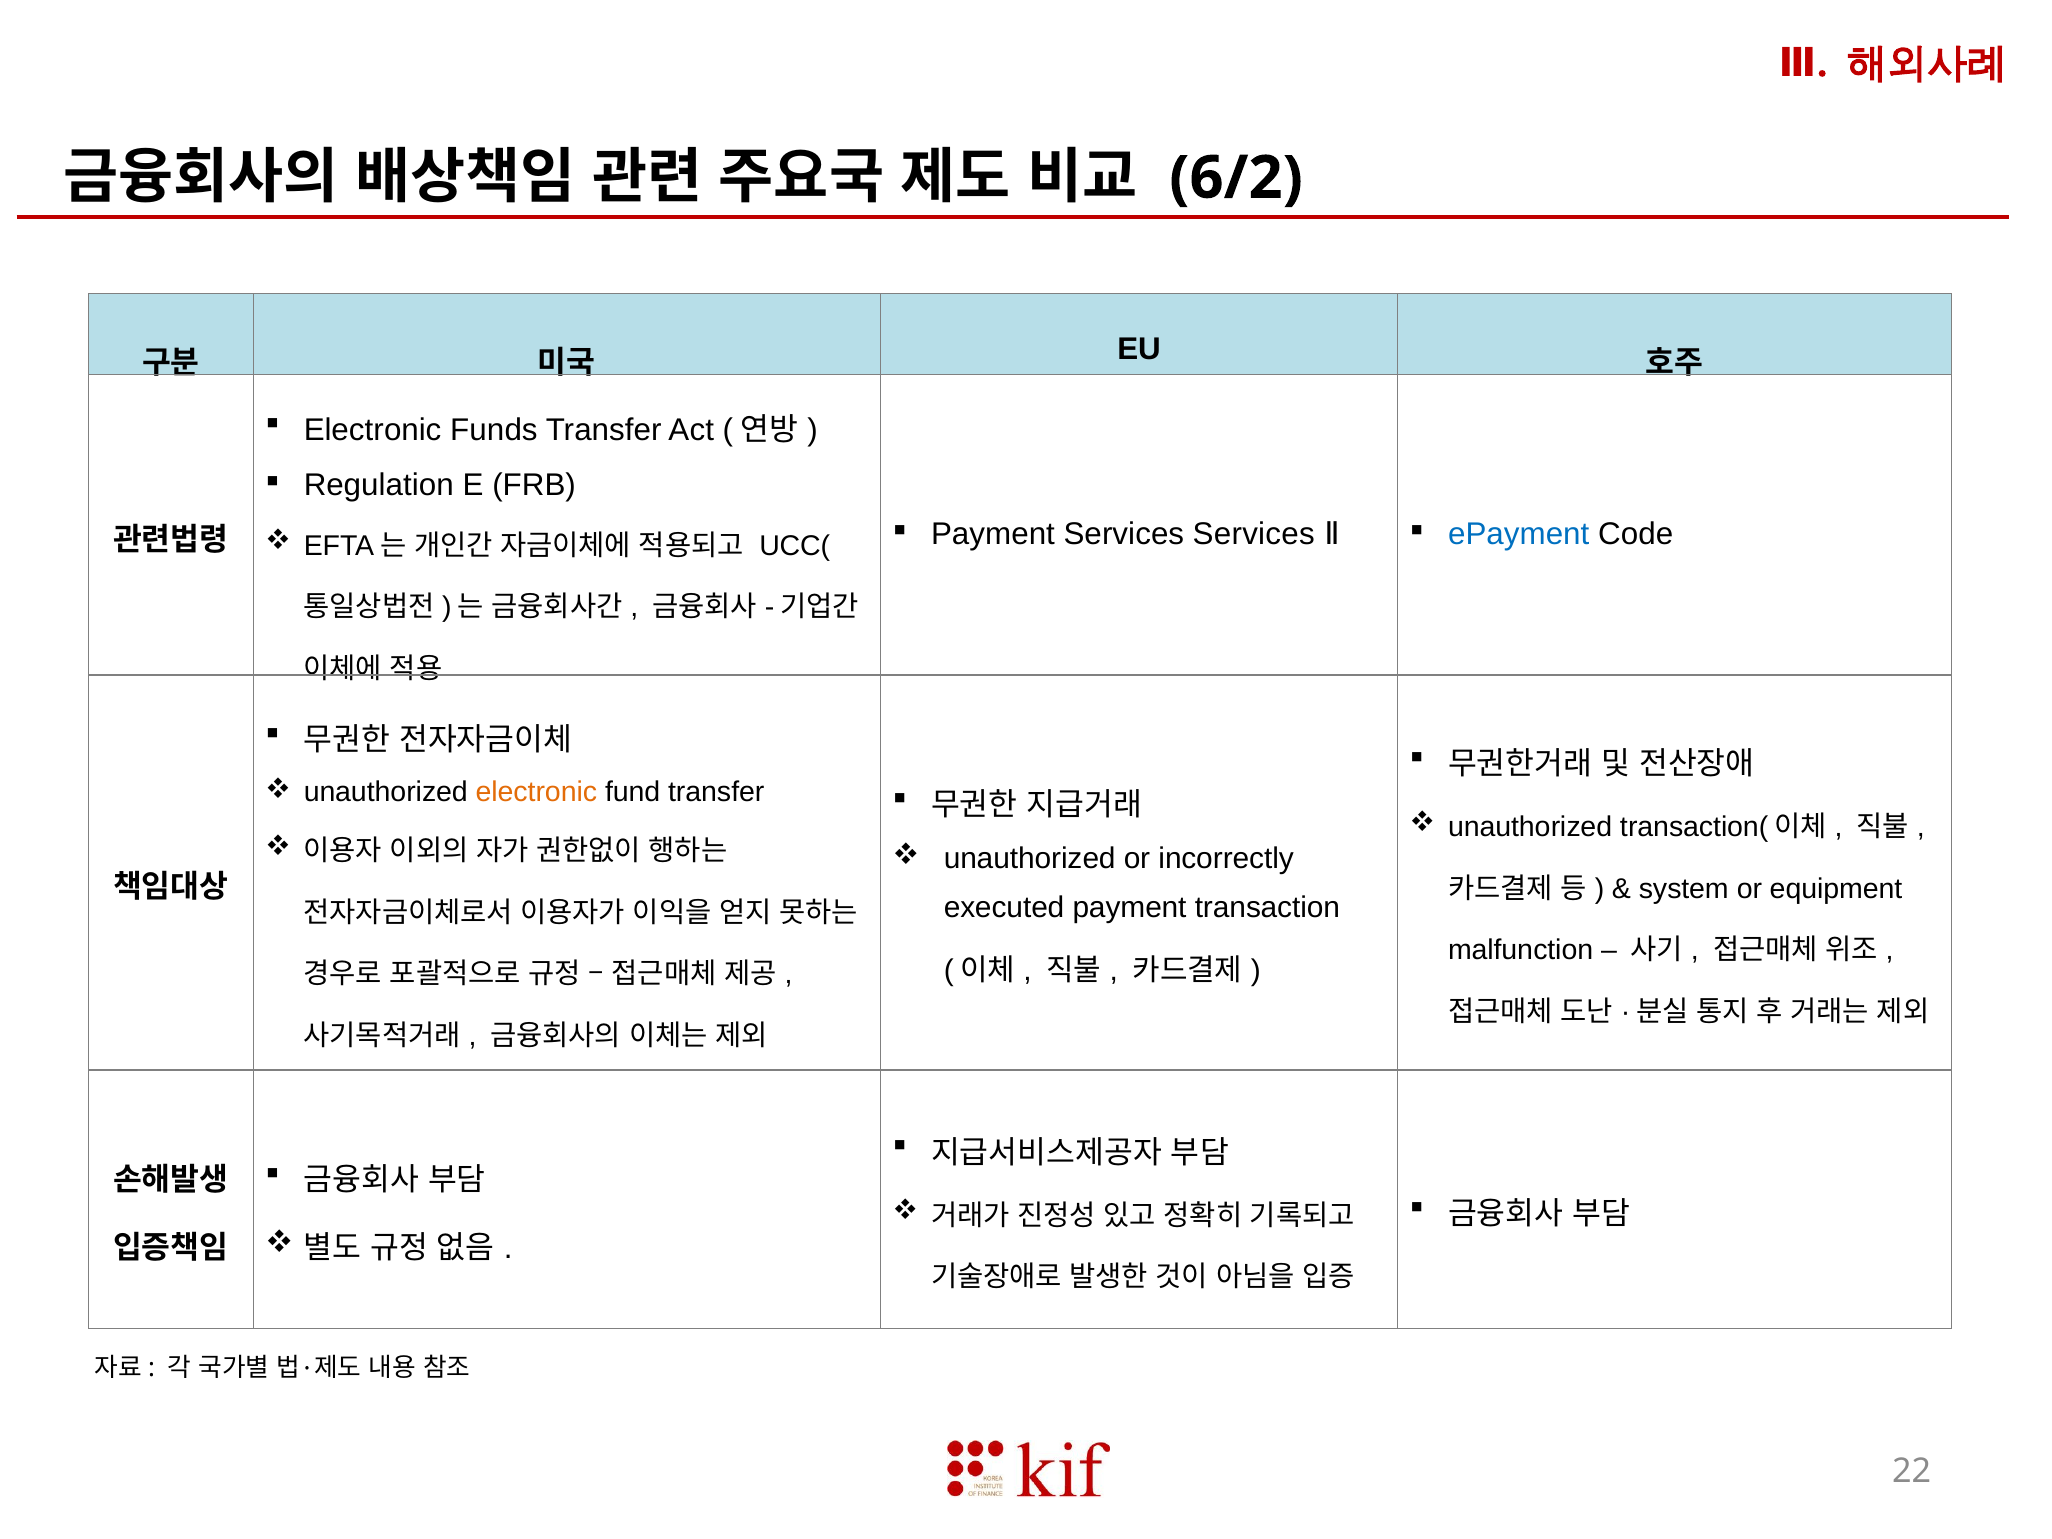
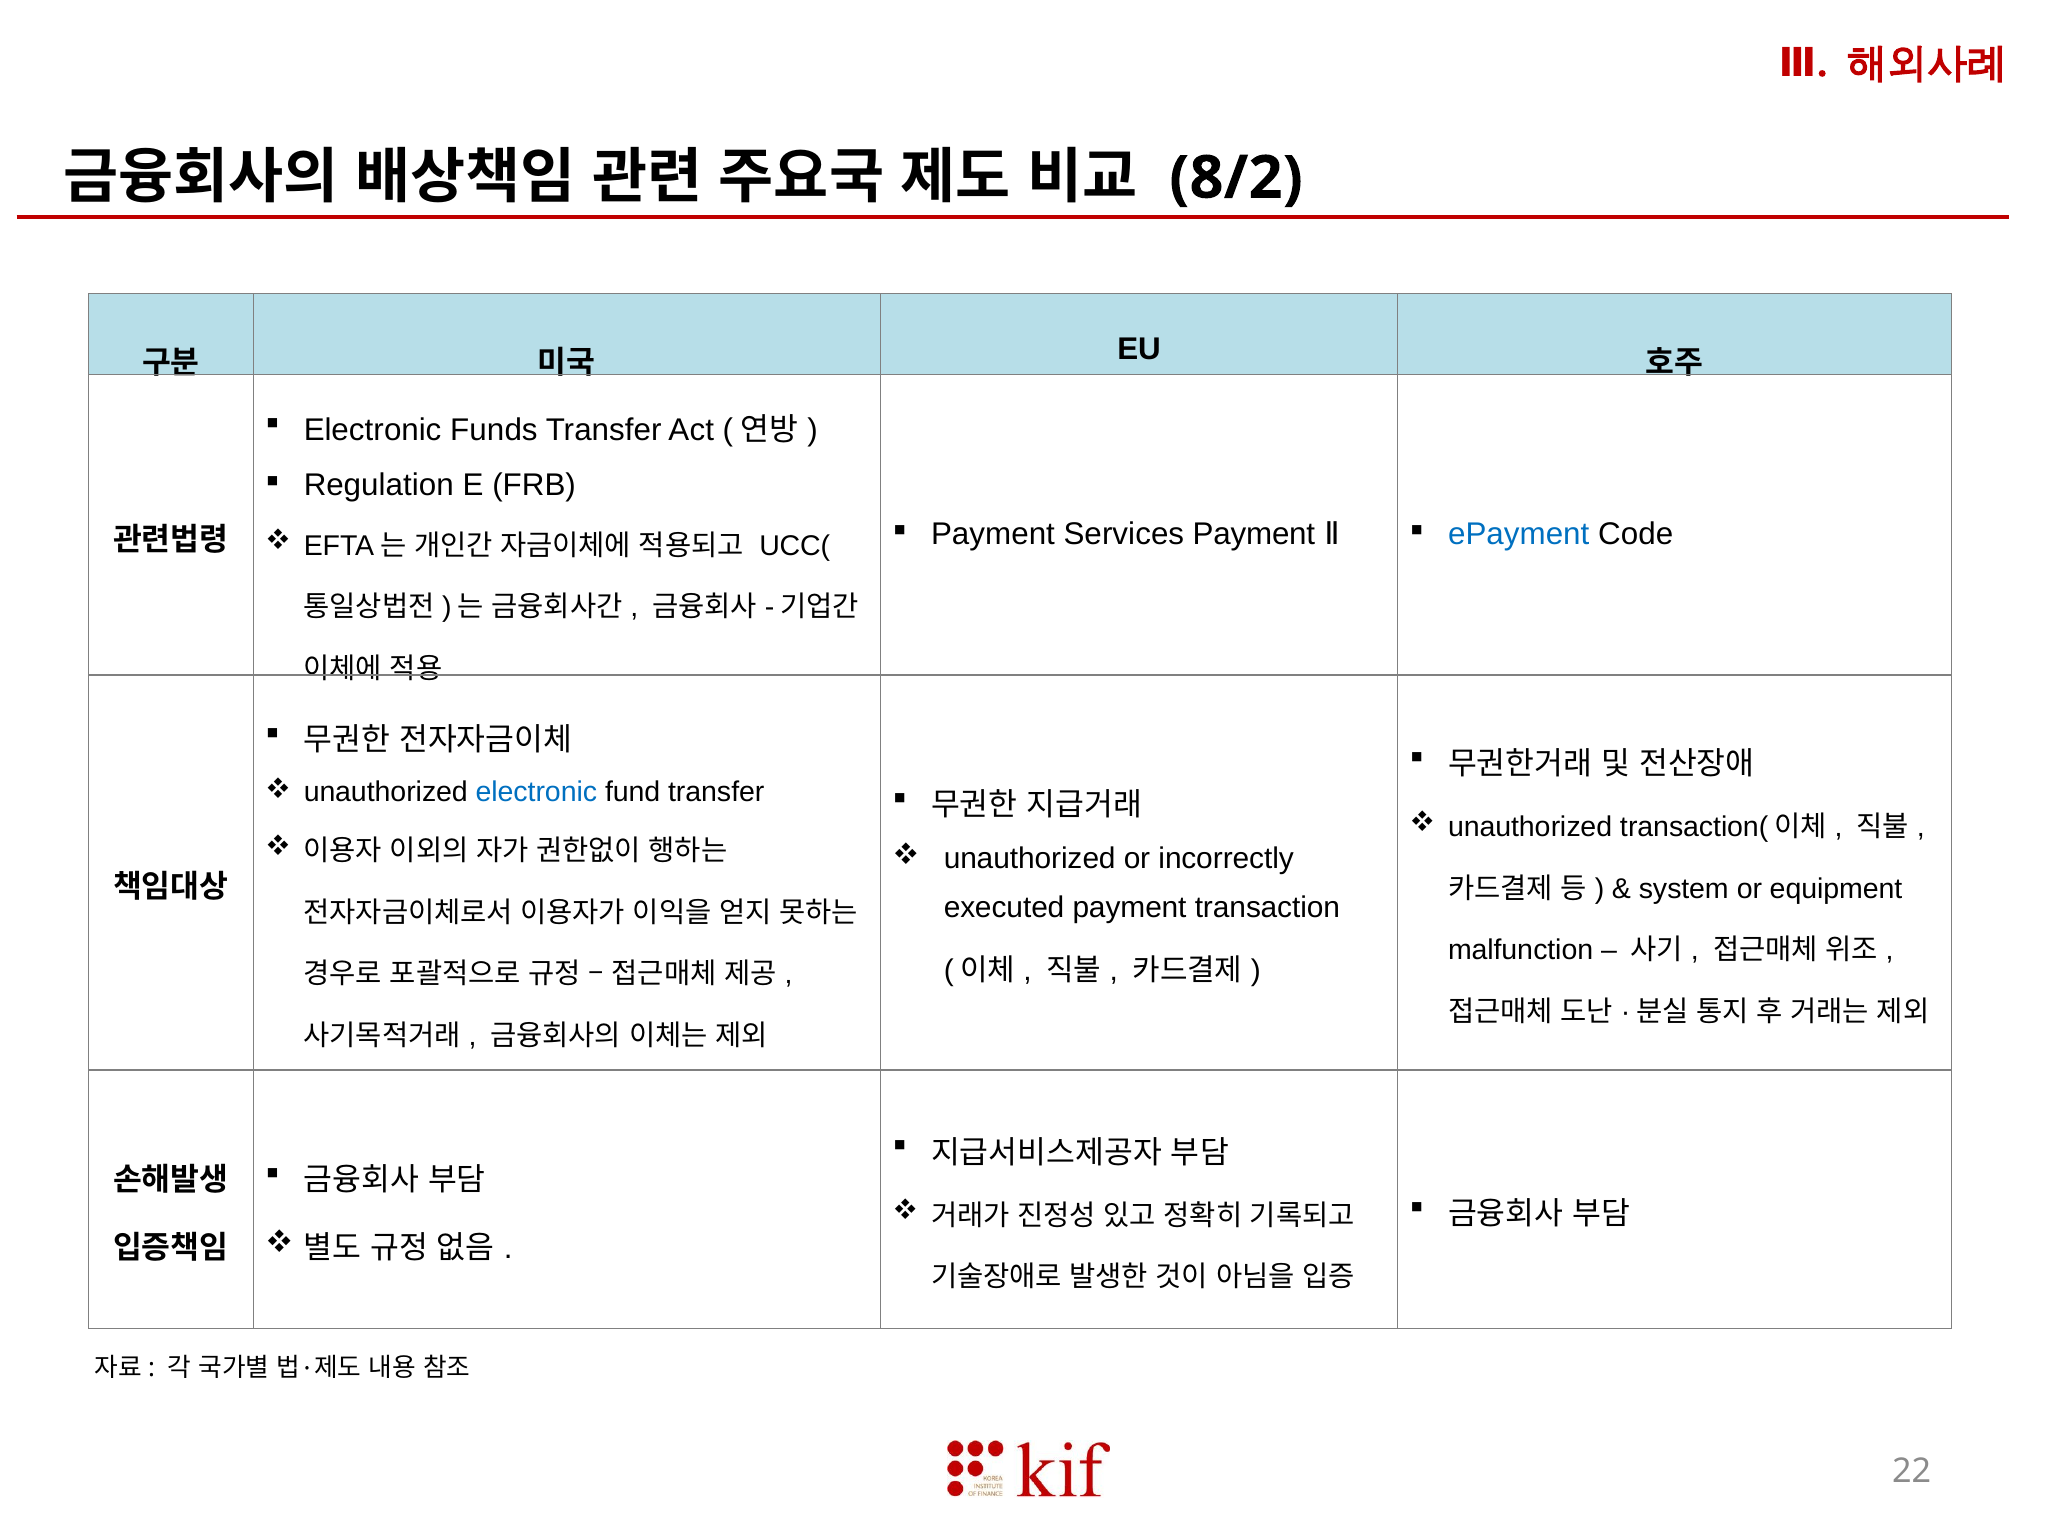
6/2: 6/2 -> 8/2 (1236, 178)
Services Services: Services -> Payment (1254, 534)
electronic colour: orange -> blue (536, 792)
